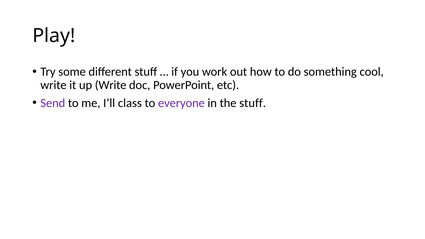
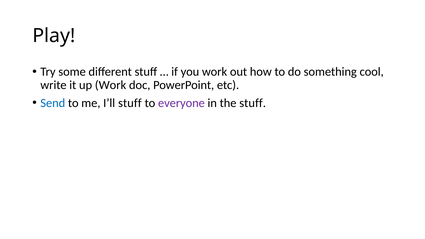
up Write: Write -> Work (111, 85)
Send colour: purple -> blue (53, 103)
I’ll class: class -> stuff (130, 103)
